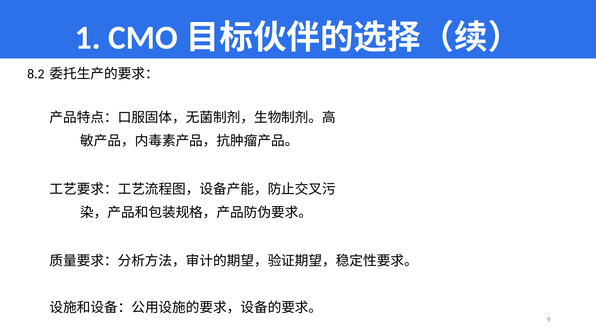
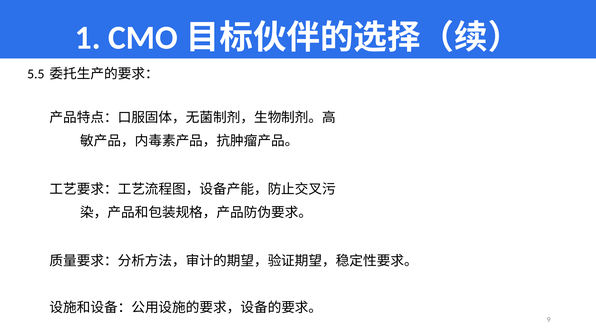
8.2: 8.2 -> 5.5 (36, 74)
